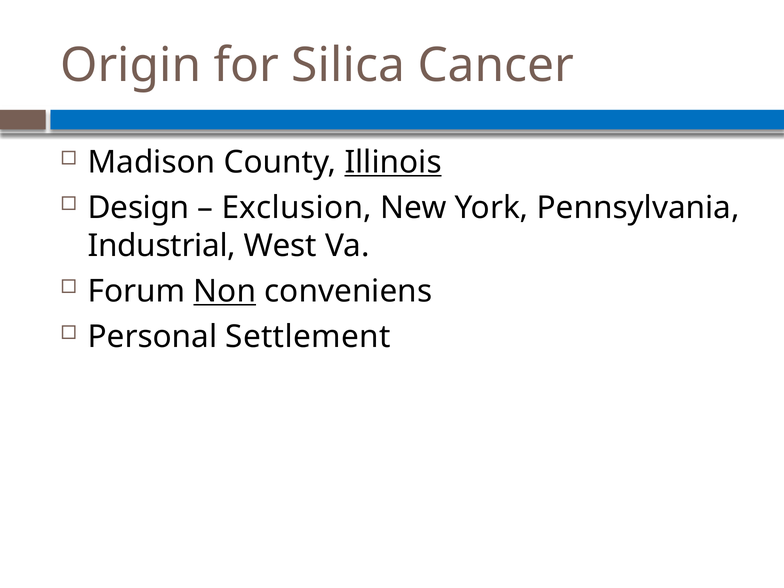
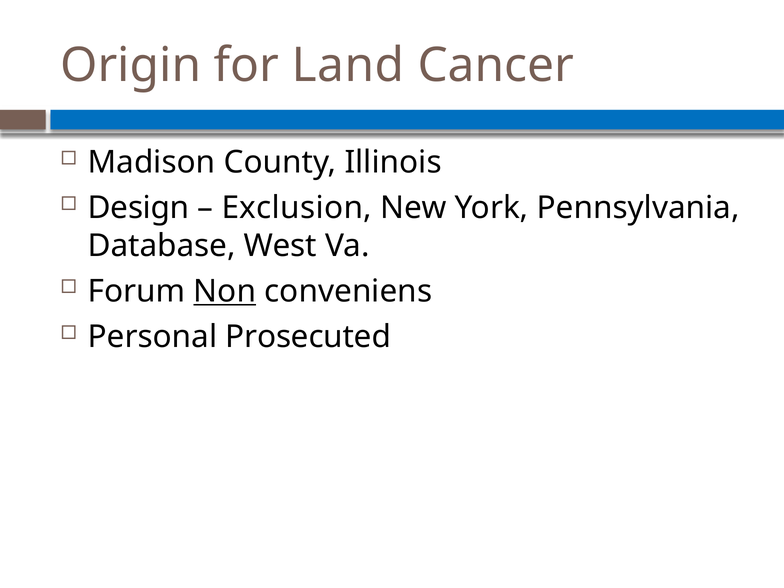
Silica: Silica -> Land (348, 65)
Illinois underline: present -> none (393, 162)
Industrial: Industrial -> Database (162, 246)
Settlement: Settlement -> Prosecuted (308, 337)
